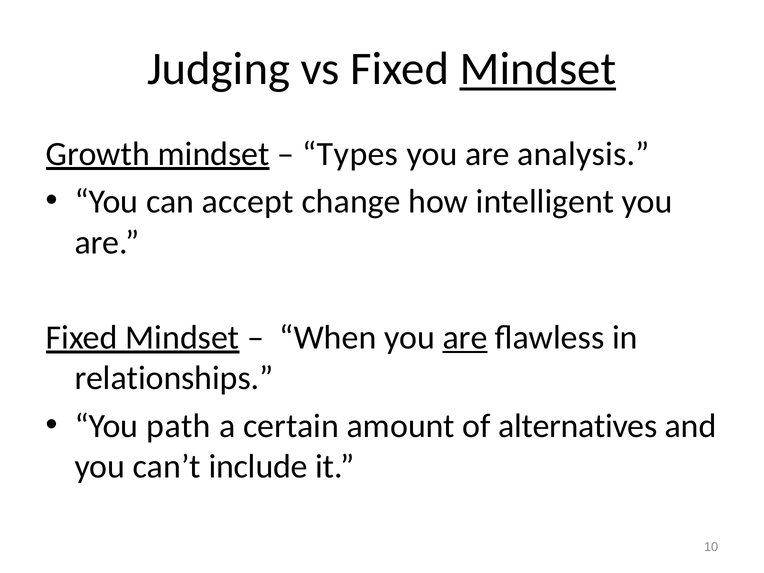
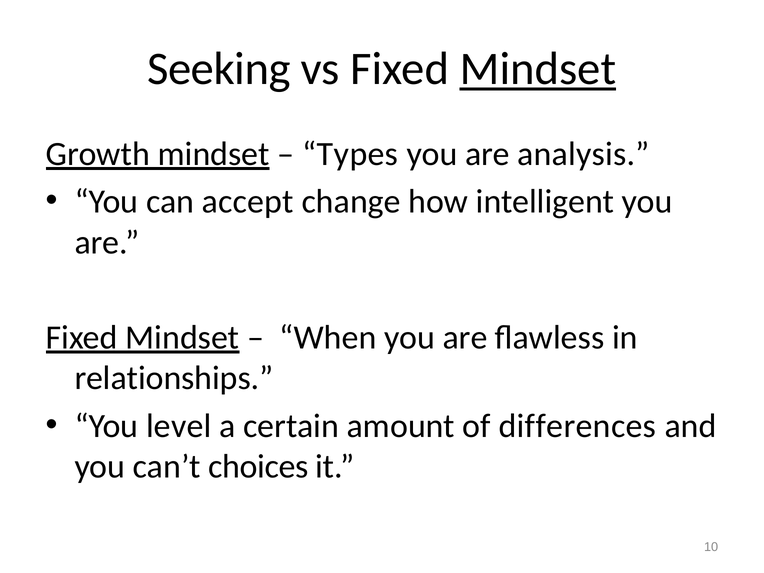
Judging: Judging -> Seeking (219, 69)
are underline: present -> none (465, 337)
path: path -> level (179, 426)
alternatives: alternatives -> differences (577, 426)
include: include -> choices (258, 467)
